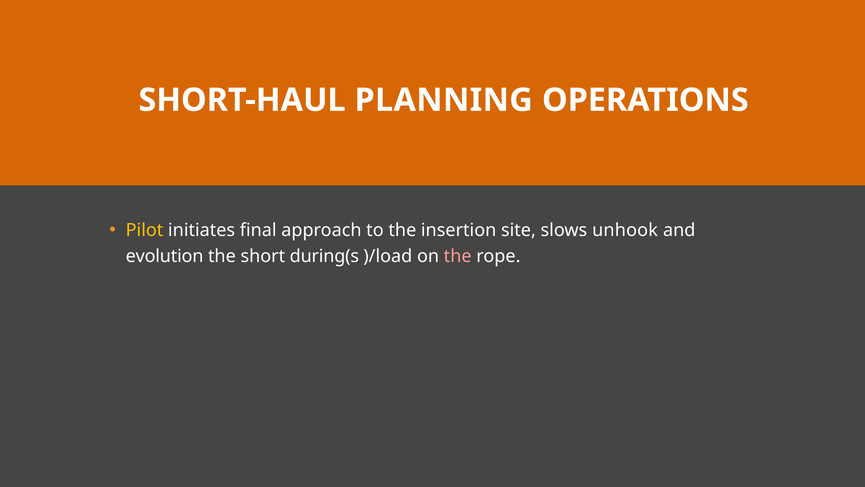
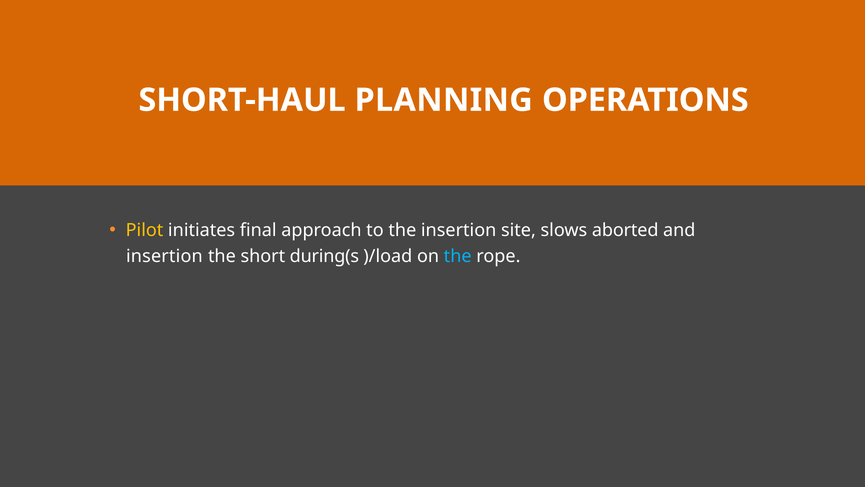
unhook: unhook -> aborted (625, 230)
evolution: evolution -> insertion (164, 256)
the colour: pink -> light blue (458, 256)
